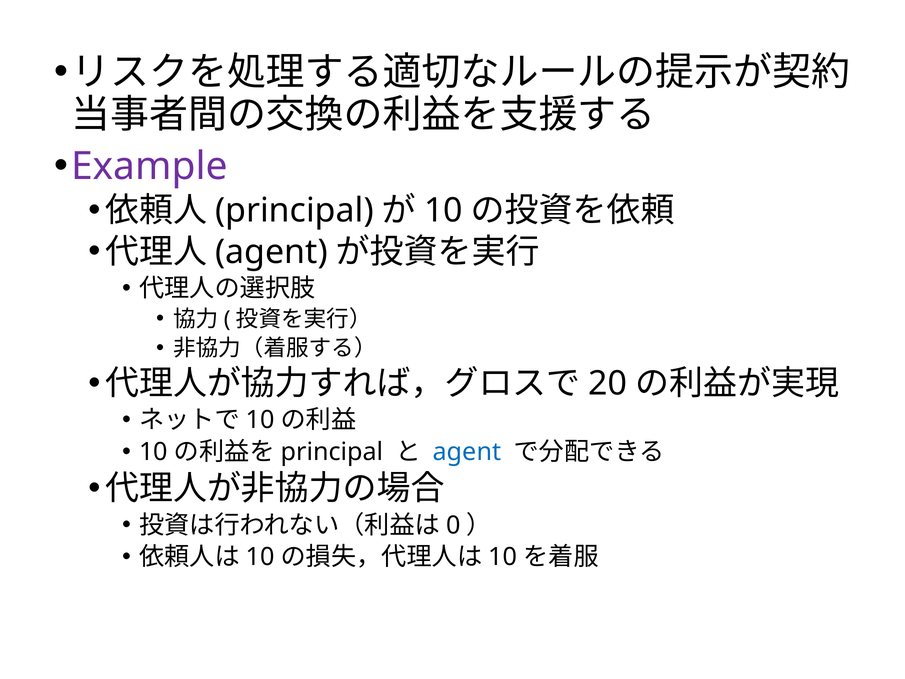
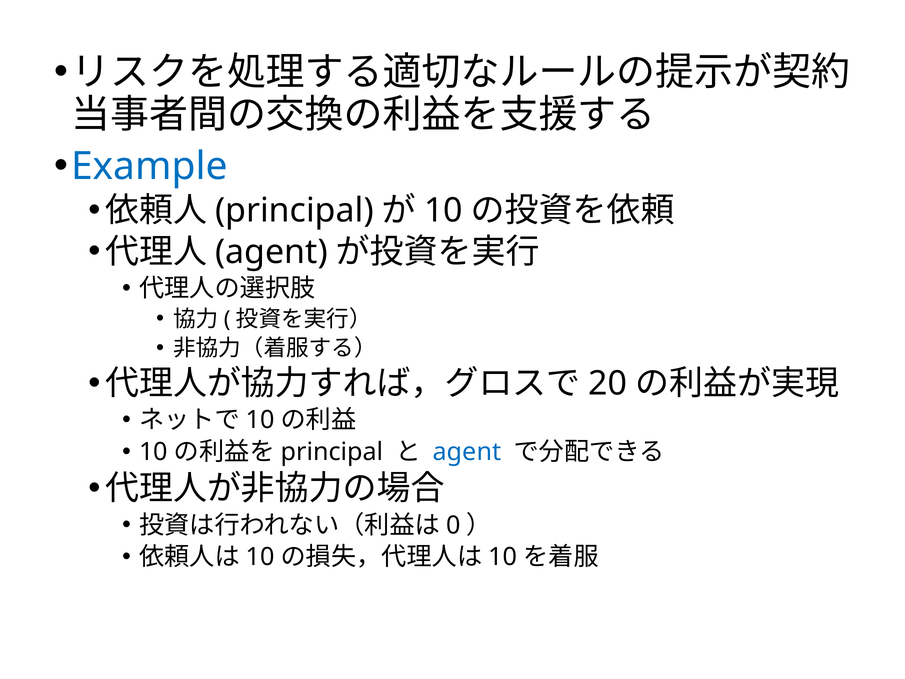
Example colour: purple -> blue (149, 166)
